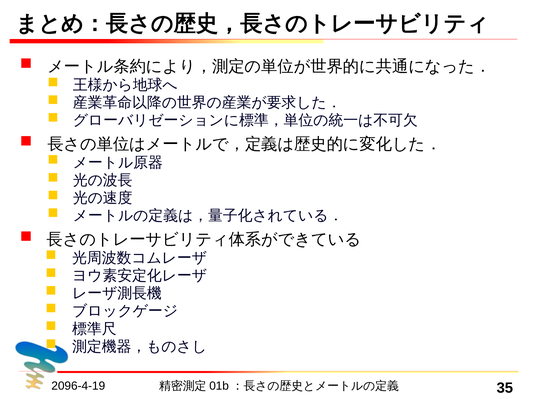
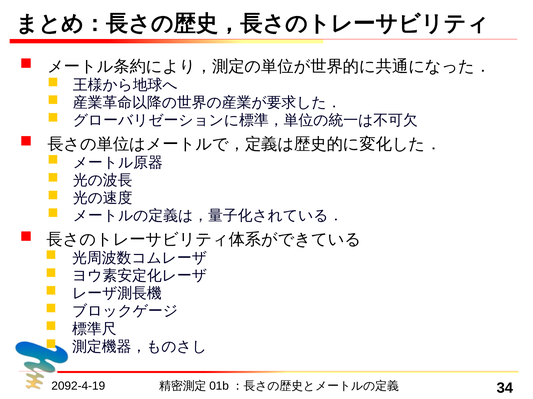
2096-4-19: 2096-4-19 -> 2092-4-19 (78, 387)
35: 35 -> 34 (505, 389)
